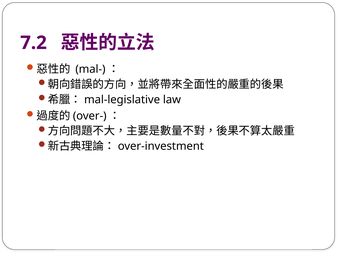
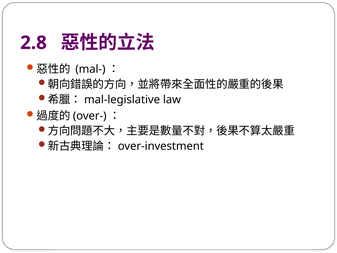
7.2: 7.2 -> 2.8 (33, 43)
